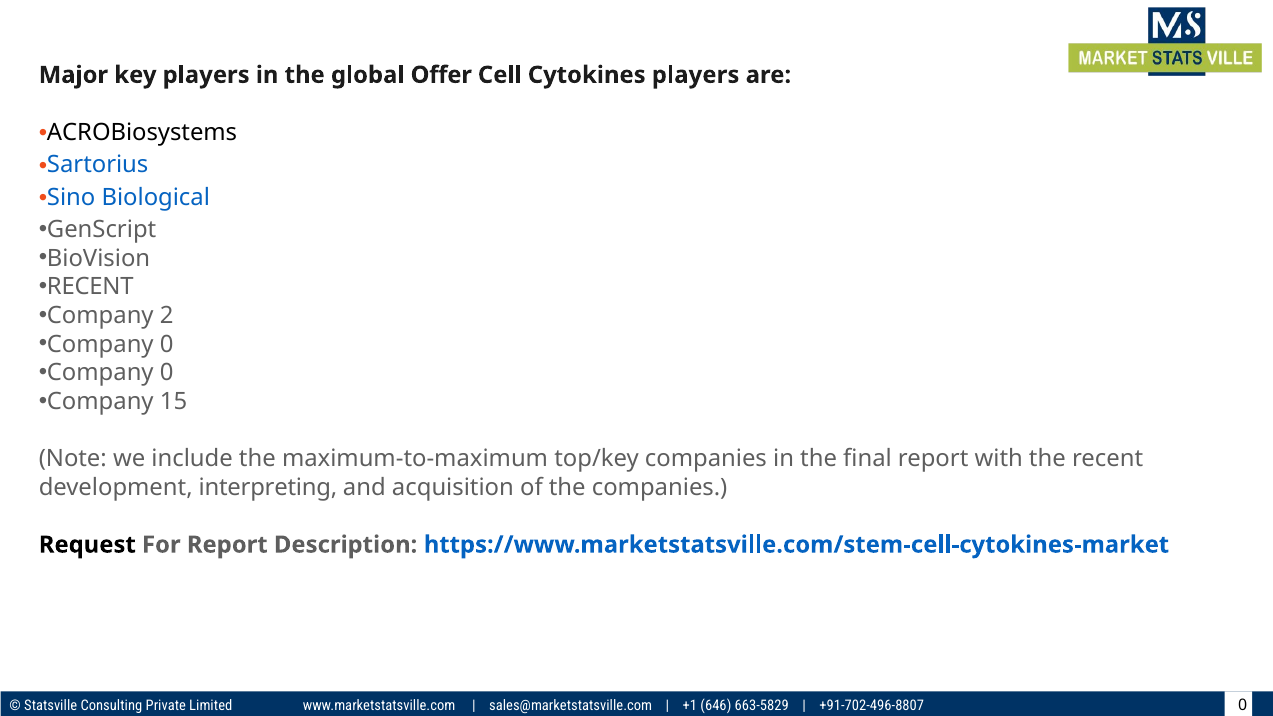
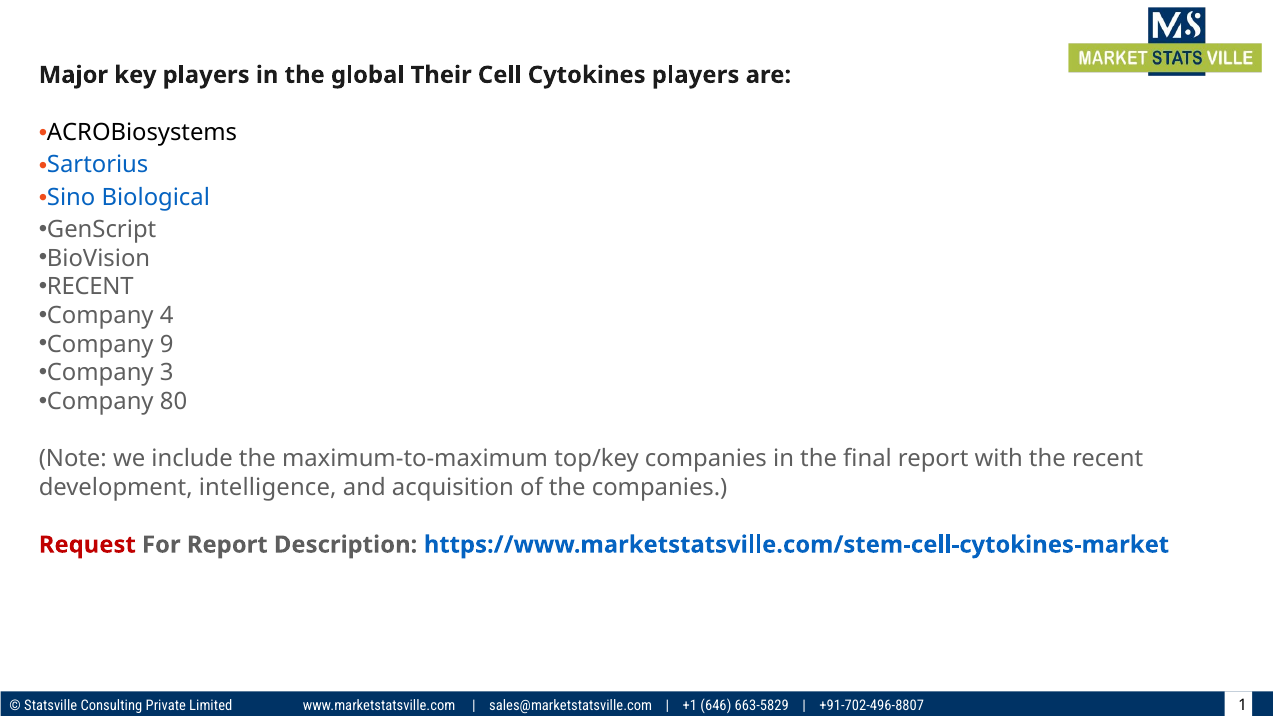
Offer: Offer -> Their (441, 75)
2: 2 -> 4 (167, 316)
0: 0 -> 9 (167, 344)
0: 0 -> 3 (167, 373)
15: 15 -> 80 (174, 402)
interpreting: interpreting -> intelligence (268, 487)
Request colour: black -> red (87, 545)
0: 0 -> 1 (1243, 705)
